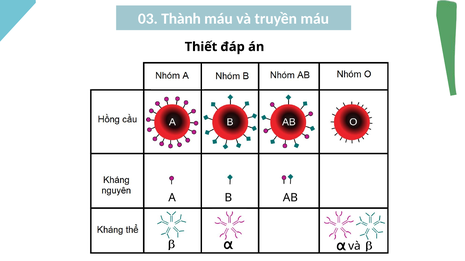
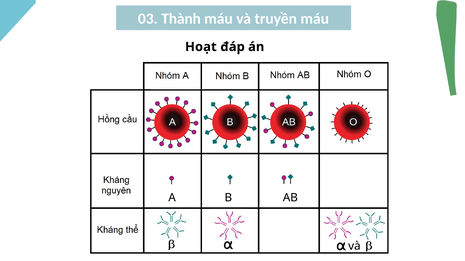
Thiết: Thiết -> Hoạt (201, 47)
